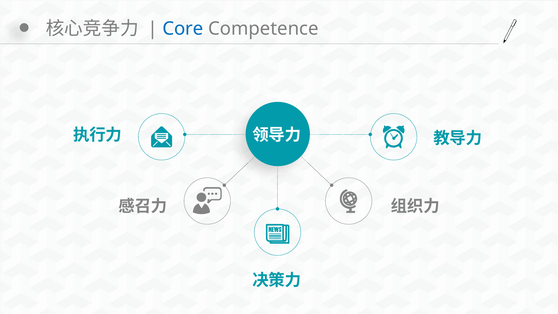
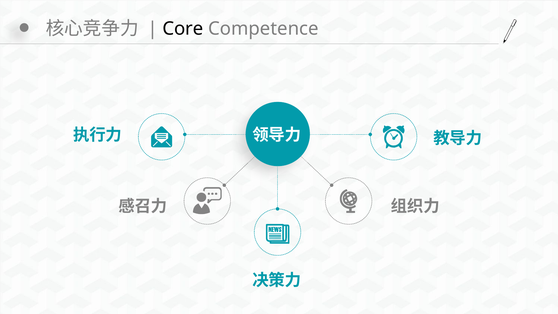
Core colour: blue -> black (183, 29)
